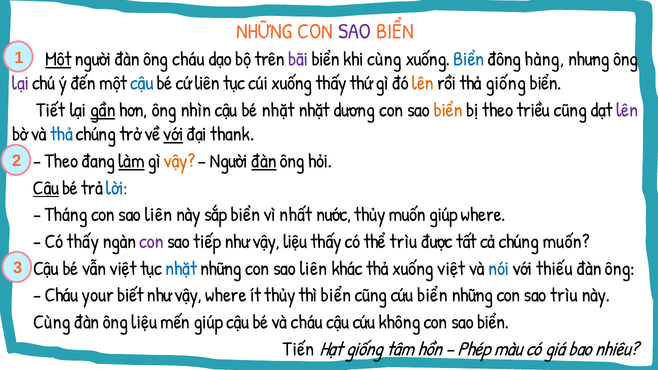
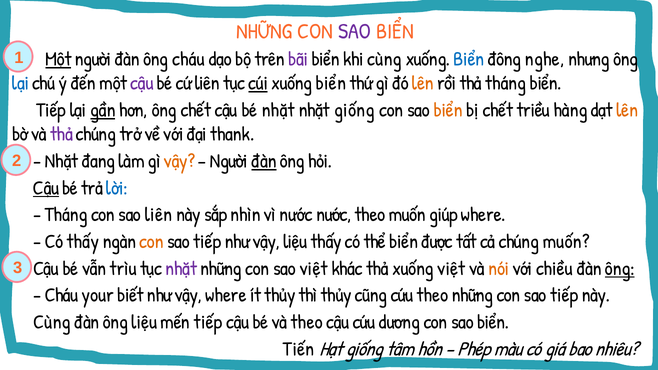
hàng: hàng -> nghe (544, 59)
lại colour: purple -> blue (21, 83)
cậu colour: blue -> purple (142, 83)
cúi underline: none -> present (258, 83)
thấy: thấy -> biển (331, 83)
thả giống: giống -> tháng (506, 83)
Tiết: Tiết -> Tiếp (51, 110)
ông nhìn: nhìn -> chết (196, 110)
nhặt dương: dương -> giống (354, 110)
bị theo: theo -> chết (498, 110)
triều cũng: cũng -> hàng (571, 110)
lên colour: purple -> orange (627, 110)
thả colour: blue -> purple (62, 134)
với underline: present -> none (173, 134)
Theo: Theo -> Nhặt (61, 161)
làm underline: present -> none (132, 161)
sắp biển: biển -> nhìn (246, 215)
vì nhất: nhất -> nước (296, 215)
nước thủy: thủy -> theo (370, 215)
con colour: purple -> orange (152, 242)
thể trìu: trìu -> biển (404, 242)
vẫn việt: việt -> trìu (123, 269)
nhặt colour: blue -> purple (181, 269)
những con sao liên: liên -> việt (314, 269)
nói colour: blue -> orange (499, 269)
thiếu: thiếu -> chiều (554, 269)
ông underline: none -> present (620, 269)
thì biển: biển -> thủy (336, 295)
cứu biển: biển -> theo (433, 295)
những con sao trìu: trìu -> tiếp (564, 295)
mến giúp: giúp -> tiếp (208, 322)
và cháu: cháu -> theo (307, 322)
không: không -> dương (400, 322)
